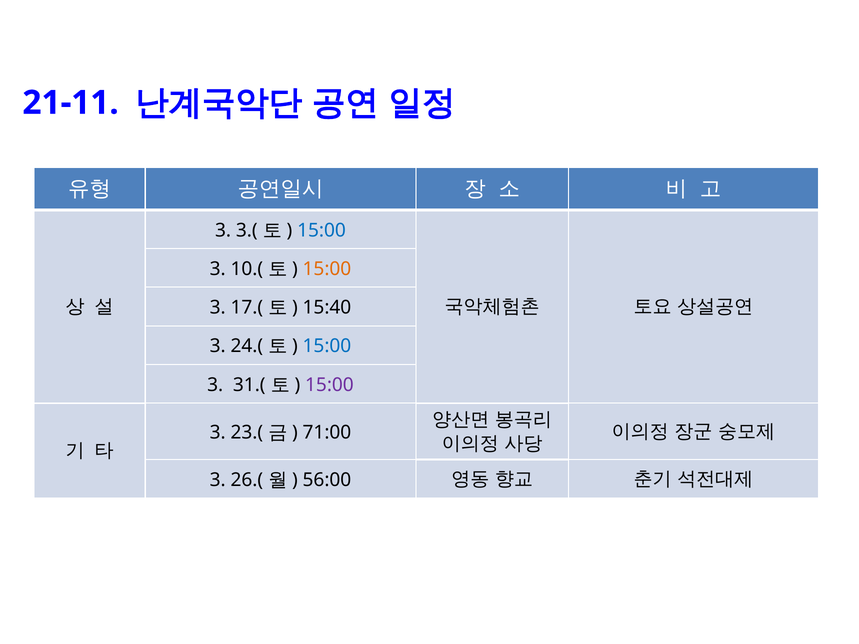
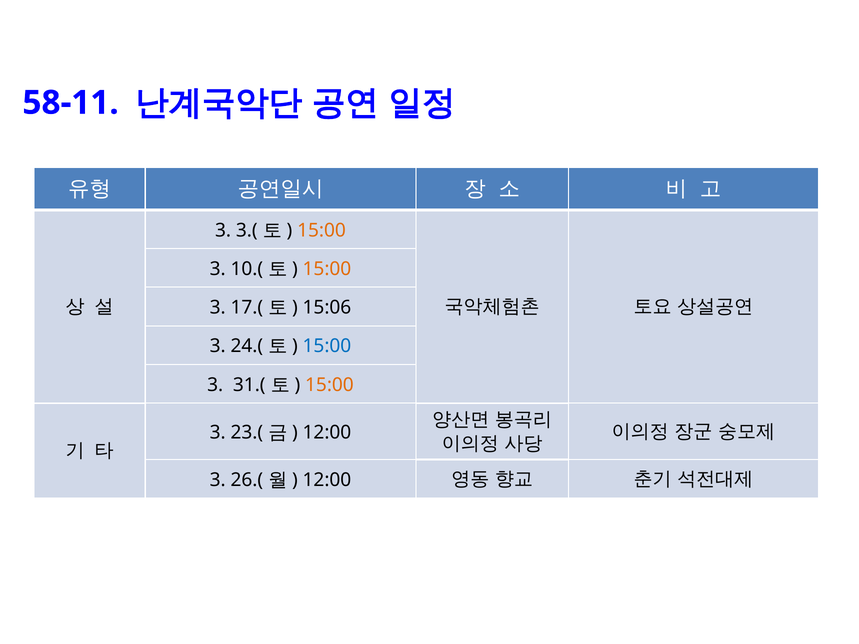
21-11: 21-11 -> 58-11 (71, 103)
15:00 colour: blue -> orange (321, 230)
15:40: 15:40 -> 15:06 (327, 308)
15:00 colour: purple -> orange (329, 385)
71:00: 71:00 -> 12:00 (327, 433)
56:00: 56:00 -> 12:00 (327, 480)
